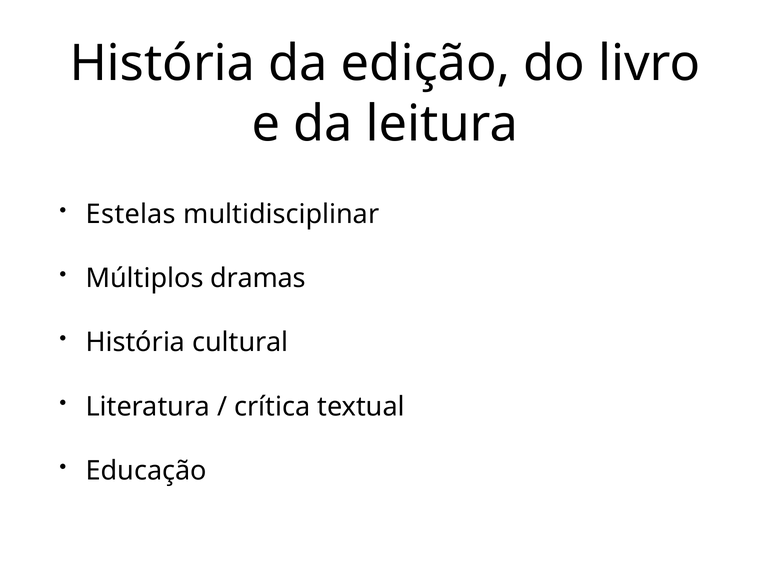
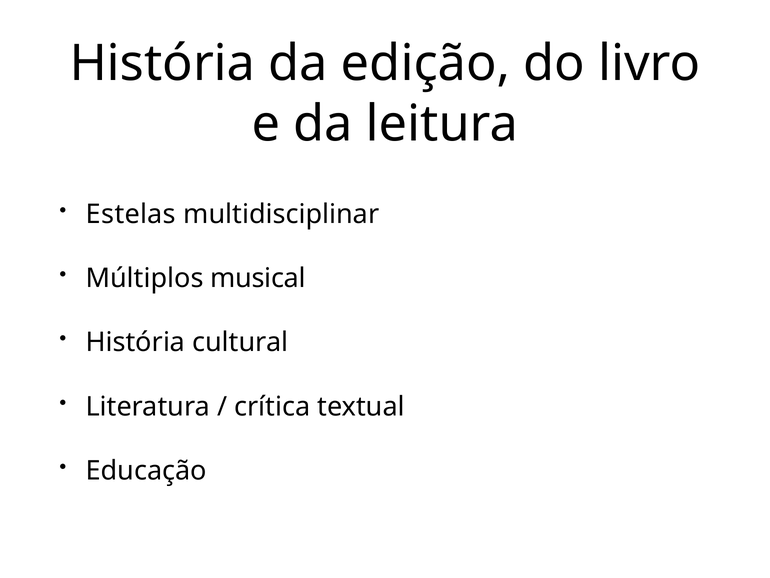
dramas: dramas -> musical (258, 278)
